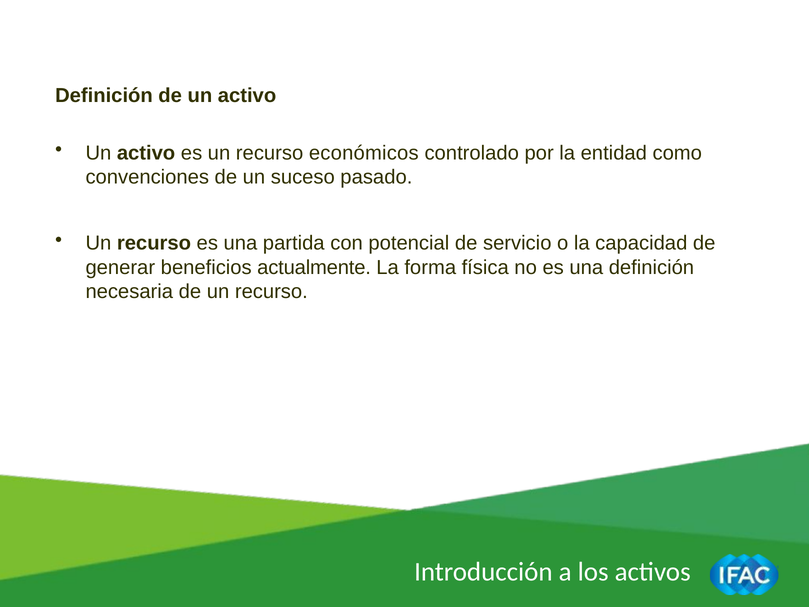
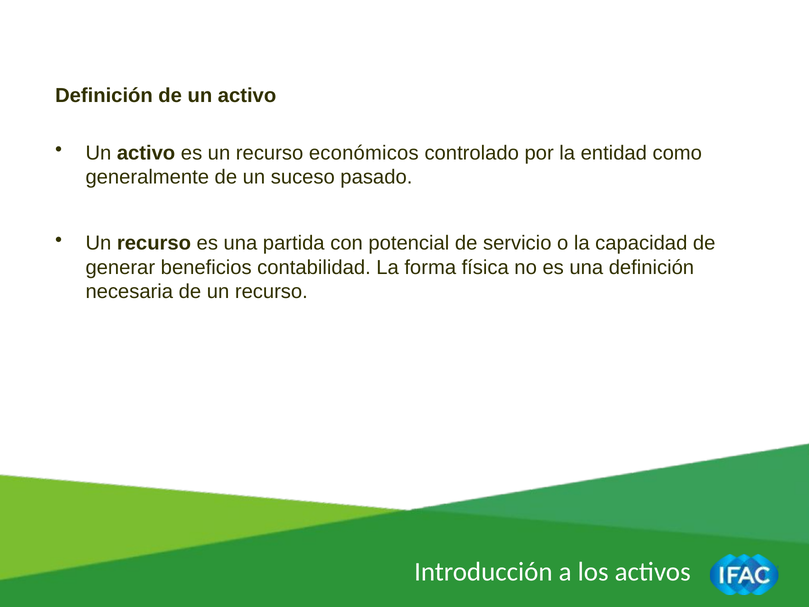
convenciones: convenciones -> generalmente (147, 177)
actualmente: actualmente -> contabilidad (314, 267)
